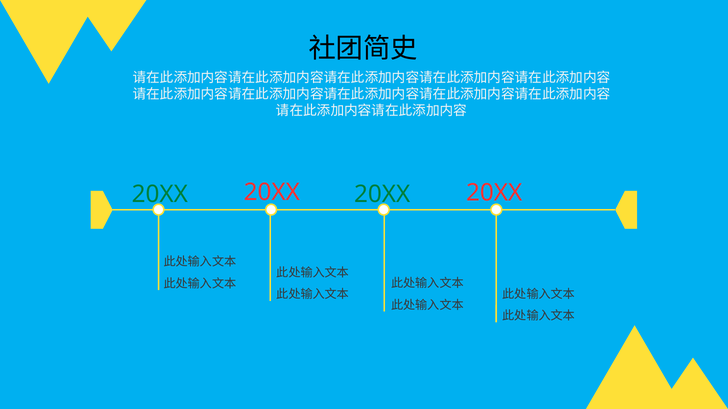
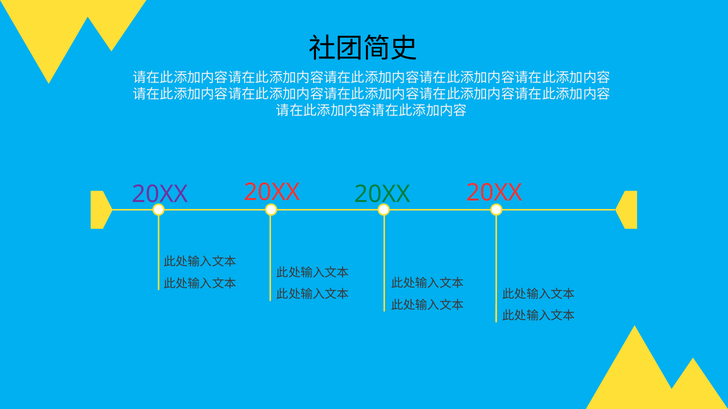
20XX colour: green -> purple (160, 194)
